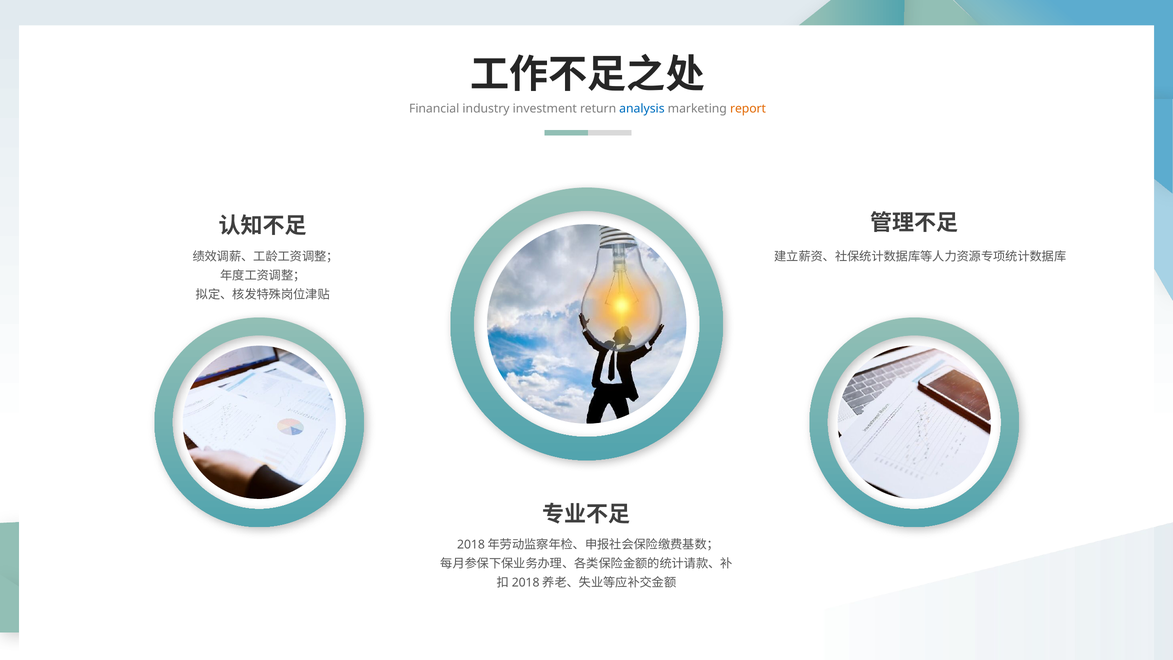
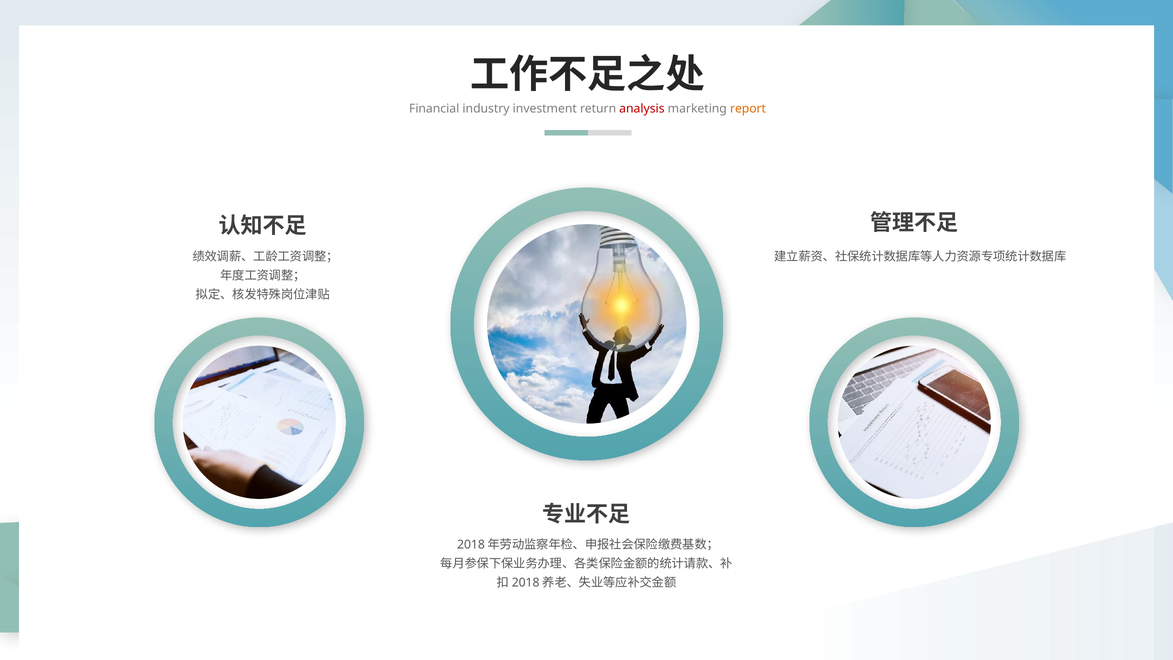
analysis colour: blue -> red (642, 108)
